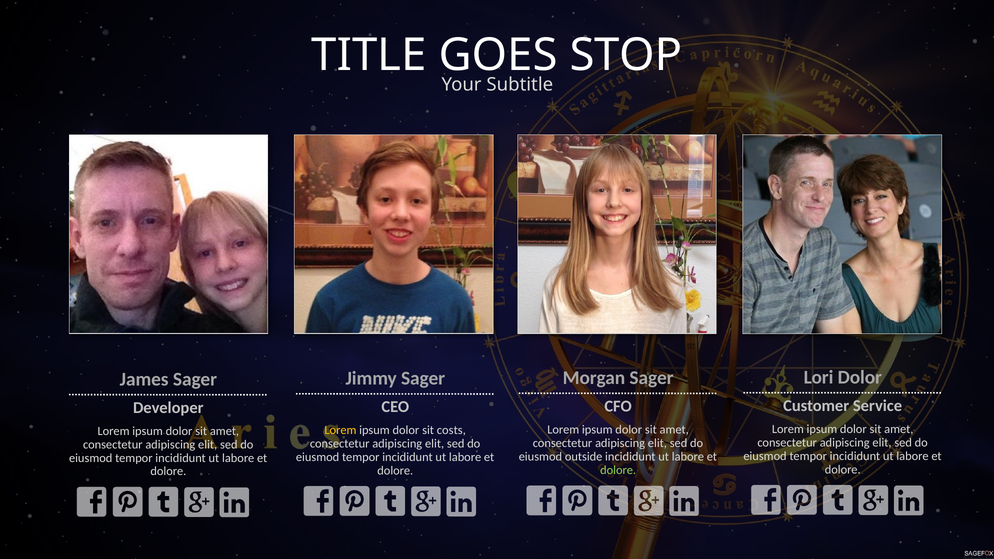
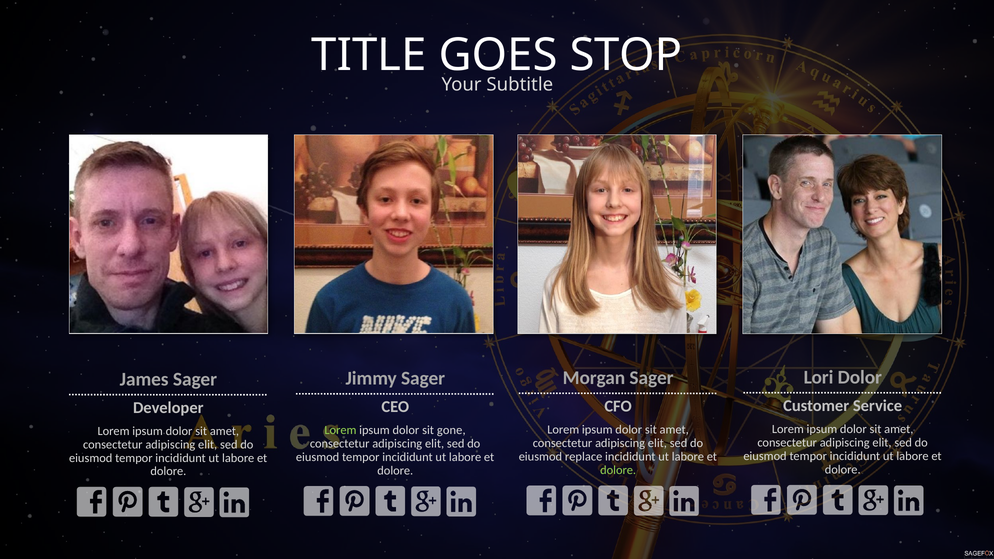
Lorem colour: yellow -> light green (340, 430)
costs: costs -> gone (451, 430)
outside: outside -> replace (584, 457)
